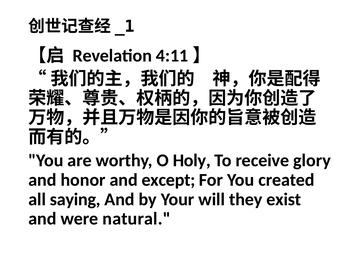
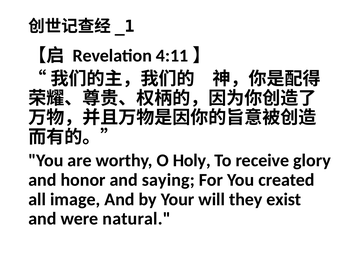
except: except -> saying (168, 180)
saying: saying -> image (75, 199)
